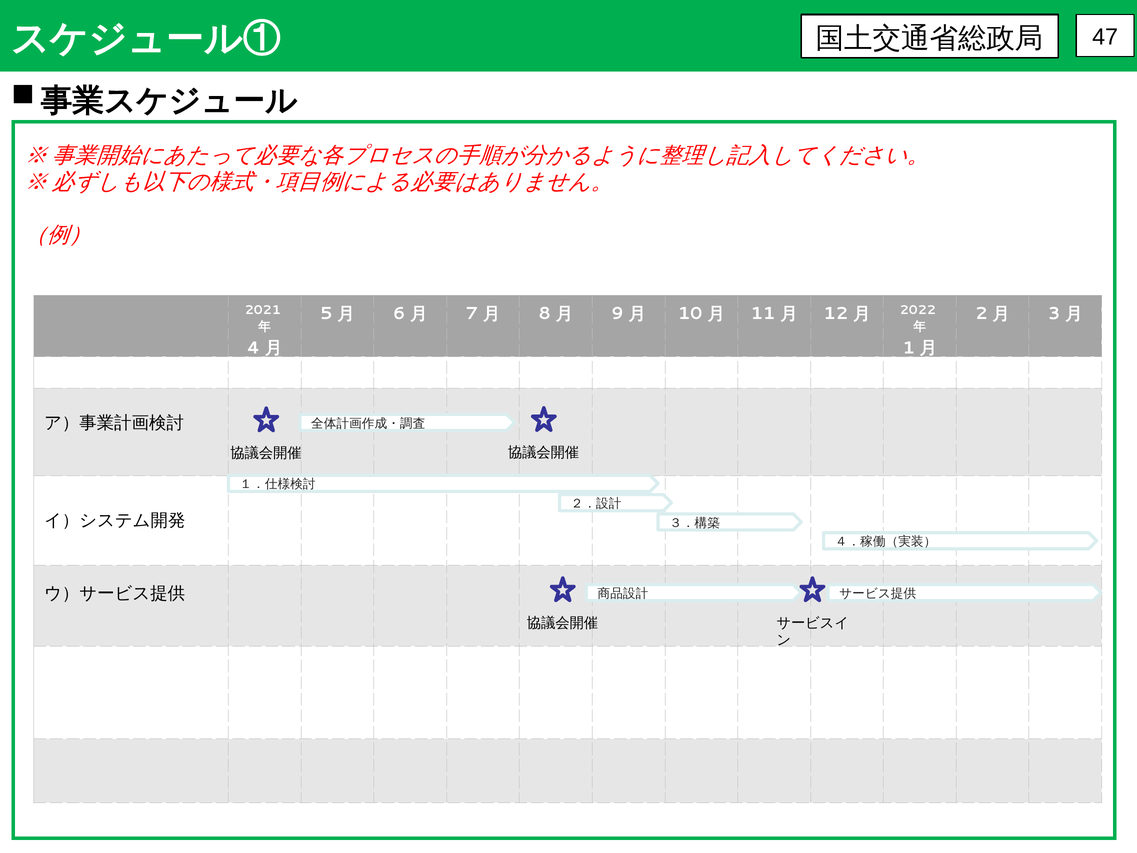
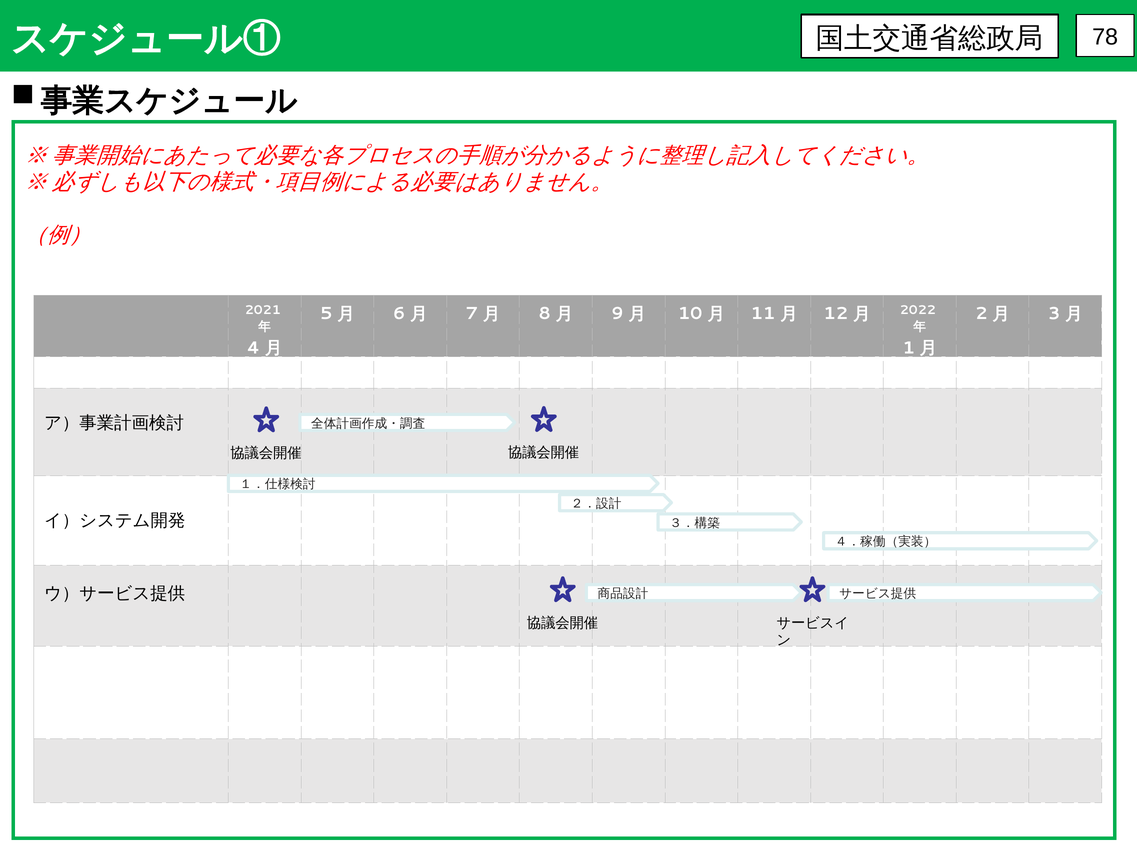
47: 47 -> 78 (1105, 37)
